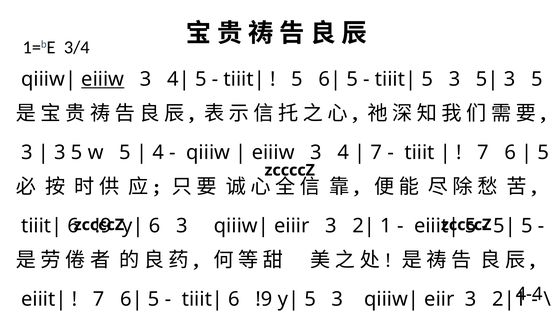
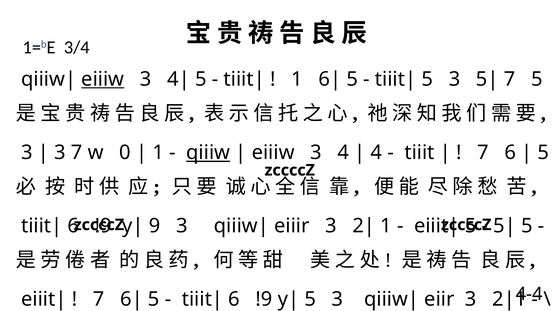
5: 5 -> 1 (297, 79)
3: 3 -> 7 (510, 79)
5: 5 -> 7 (77, 153)
w 5: 5 -> 0 (125, 153)
4: 4 -> 1 (158, 153)
qiiiw underline: none -> present (208, 153)
7: 7 -> 4 (376, 153)
6: 6 -> 9 (155, 226)
